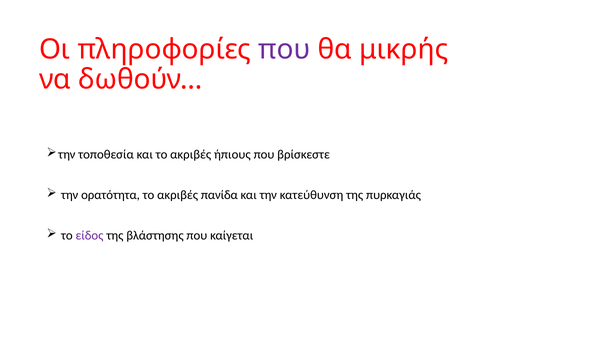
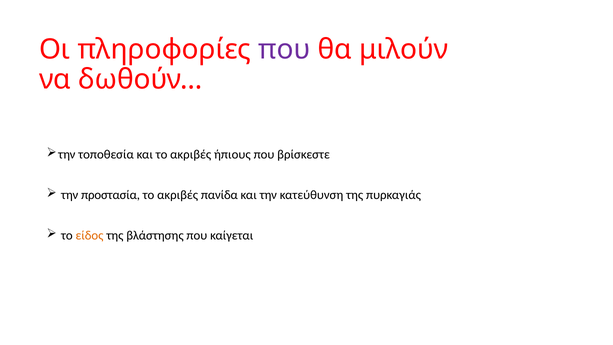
μικρής: μικρής -> μιλούν (404, 49)
ορατότητα: ορατότητα -> προστασία (111, 195)
είδος colour: purple -> orange (89, 235)
